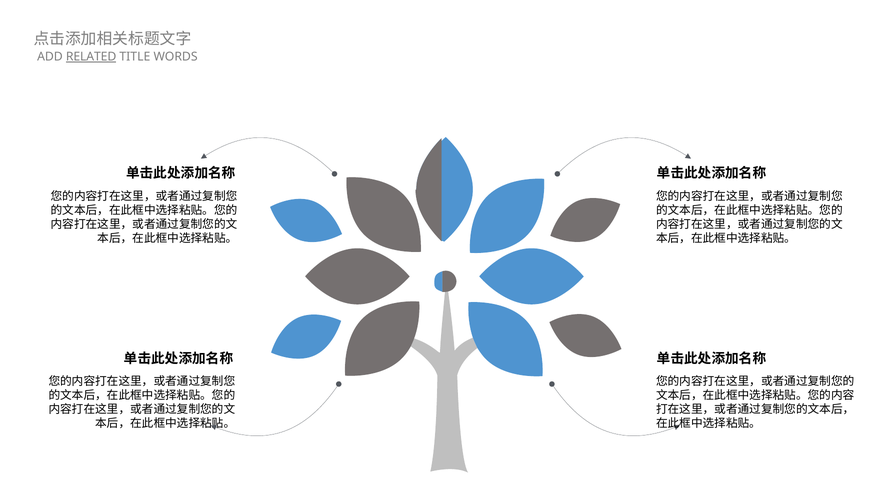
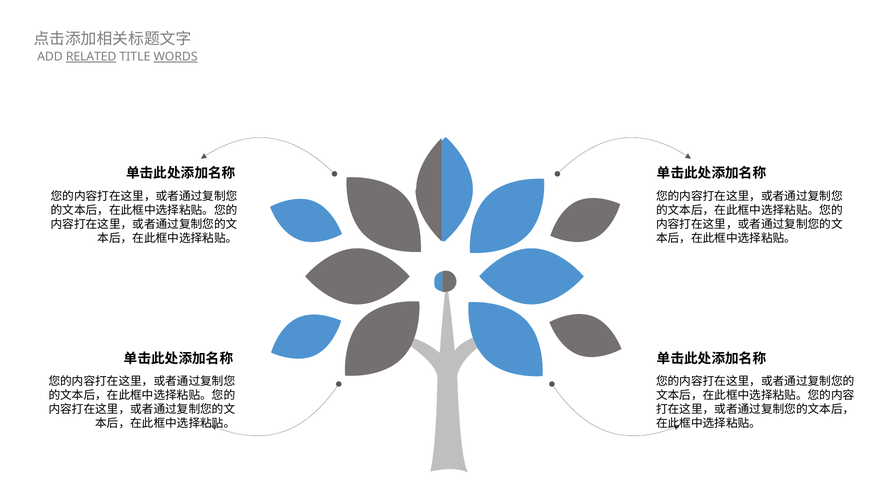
WORDS underline: none -> present (176, 57)
